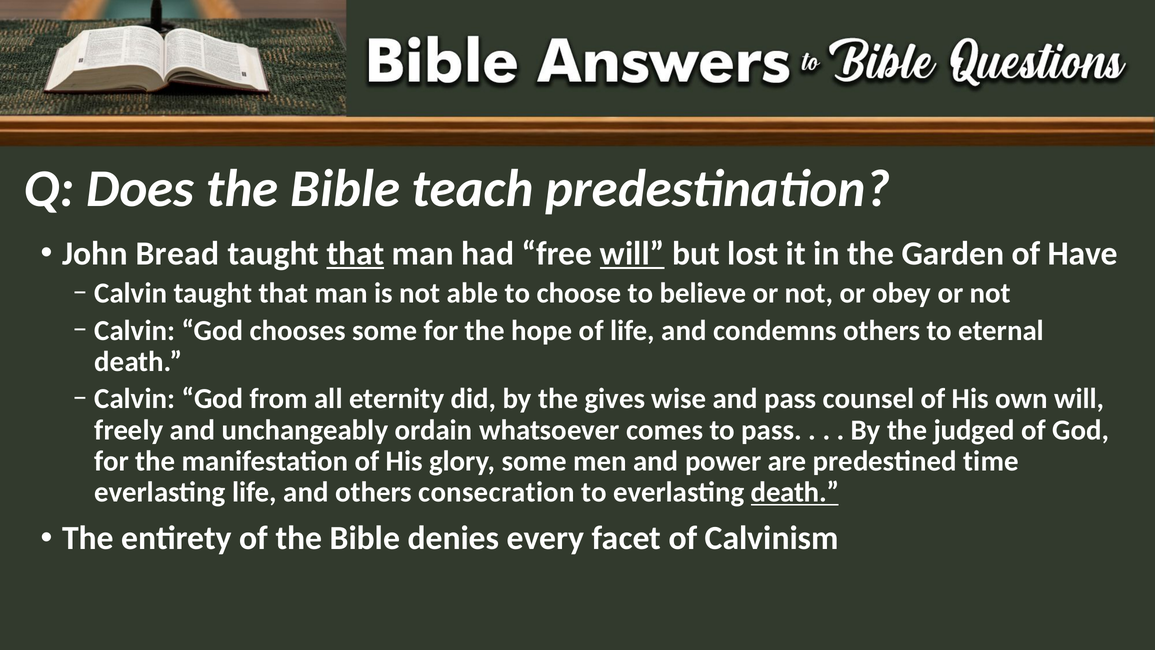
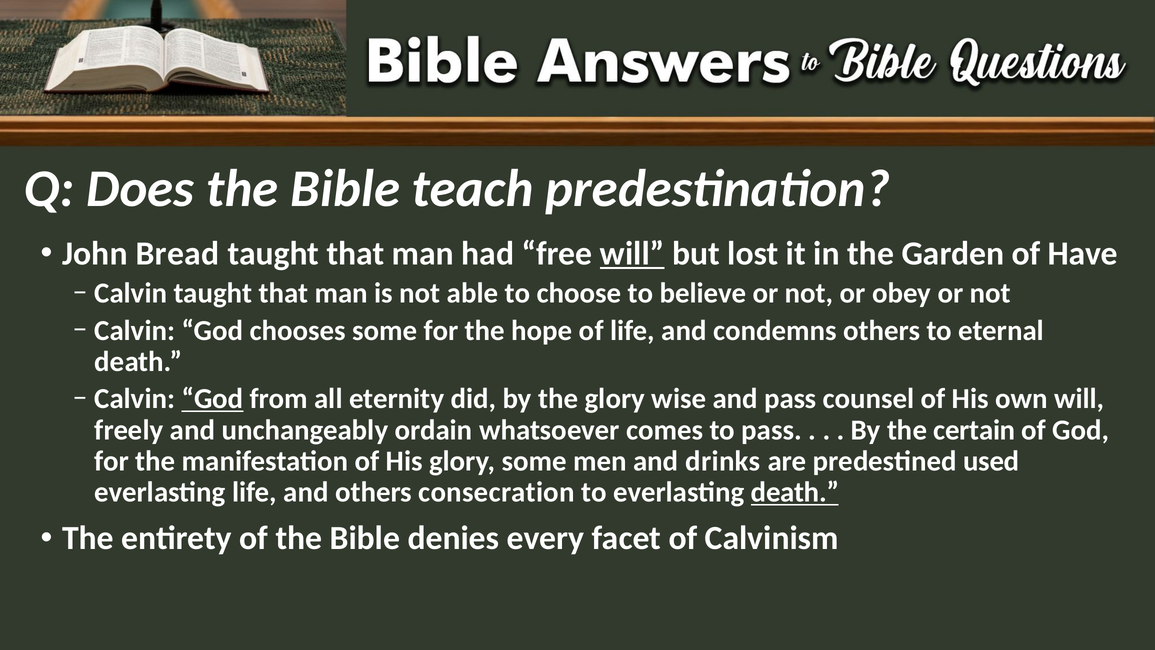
that underline: present -> none (355, 253)
God underline: none -> present (213, 399)
the gives: gives -> glory (615, 399)
judged: judged -> certain (974, 430)
power: power -> drinks (723, 461)
time: time -> used (991, 461)
